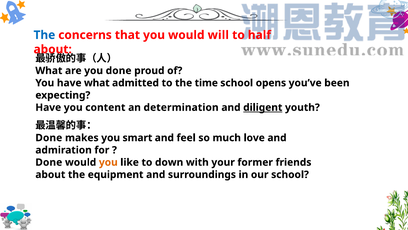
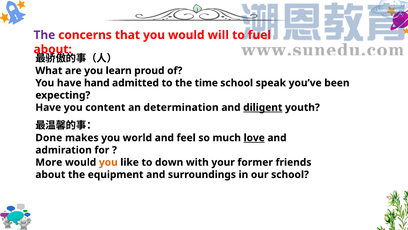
The colour: blue -> purple (44, 35)
half: half -> fuel (259, 35)
you done: done -> learn (119, 71)
have what: what -> hand (97, 83)
opens: opens -> speak (271, 83)
smart: smart -> world (137, 138)
love underline: none -> present (254, 138)
Done: Done -> More (49, 162)
